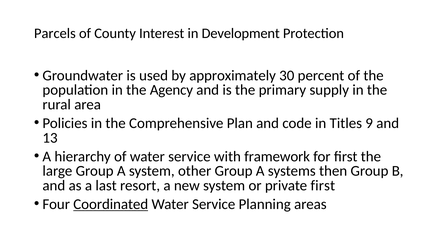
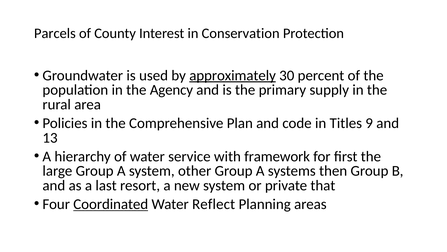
Development: Development -> Conservation (241, 33)
approximately underline: none -> present (233, 75)
private first: first -> that (323, 185)
Service: Service -> Reflect (214, 204)
